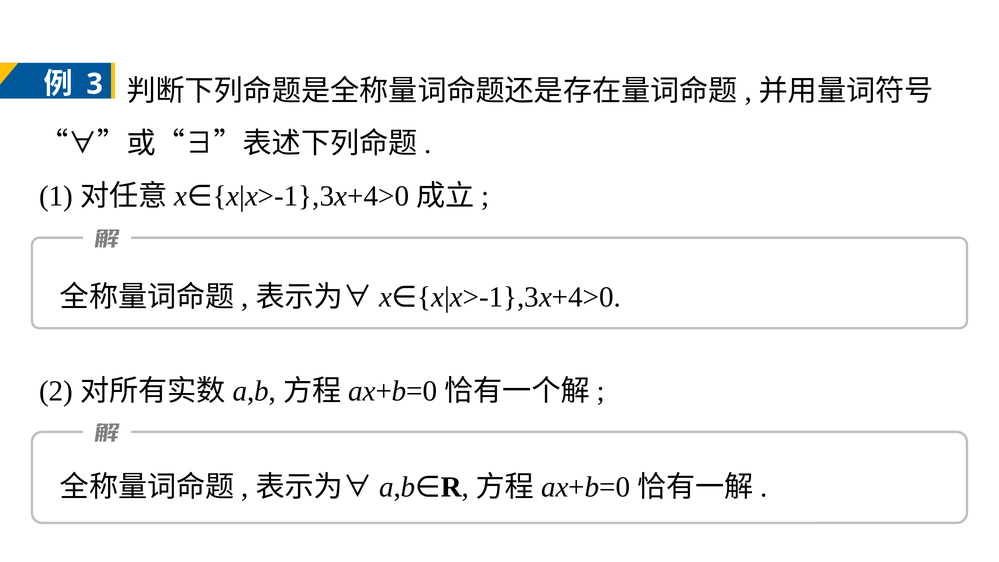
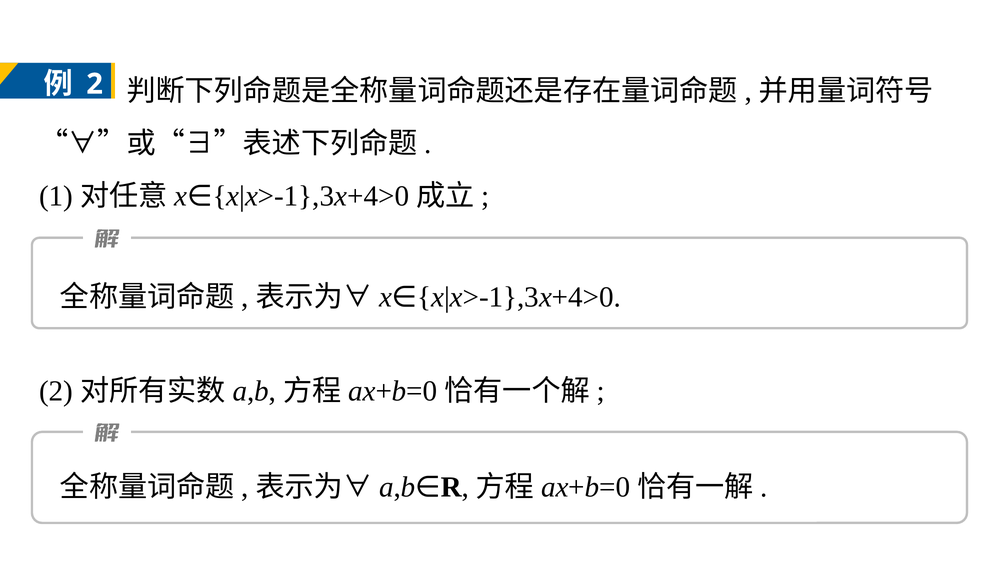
3: 3 -> 2 (95, 84)
